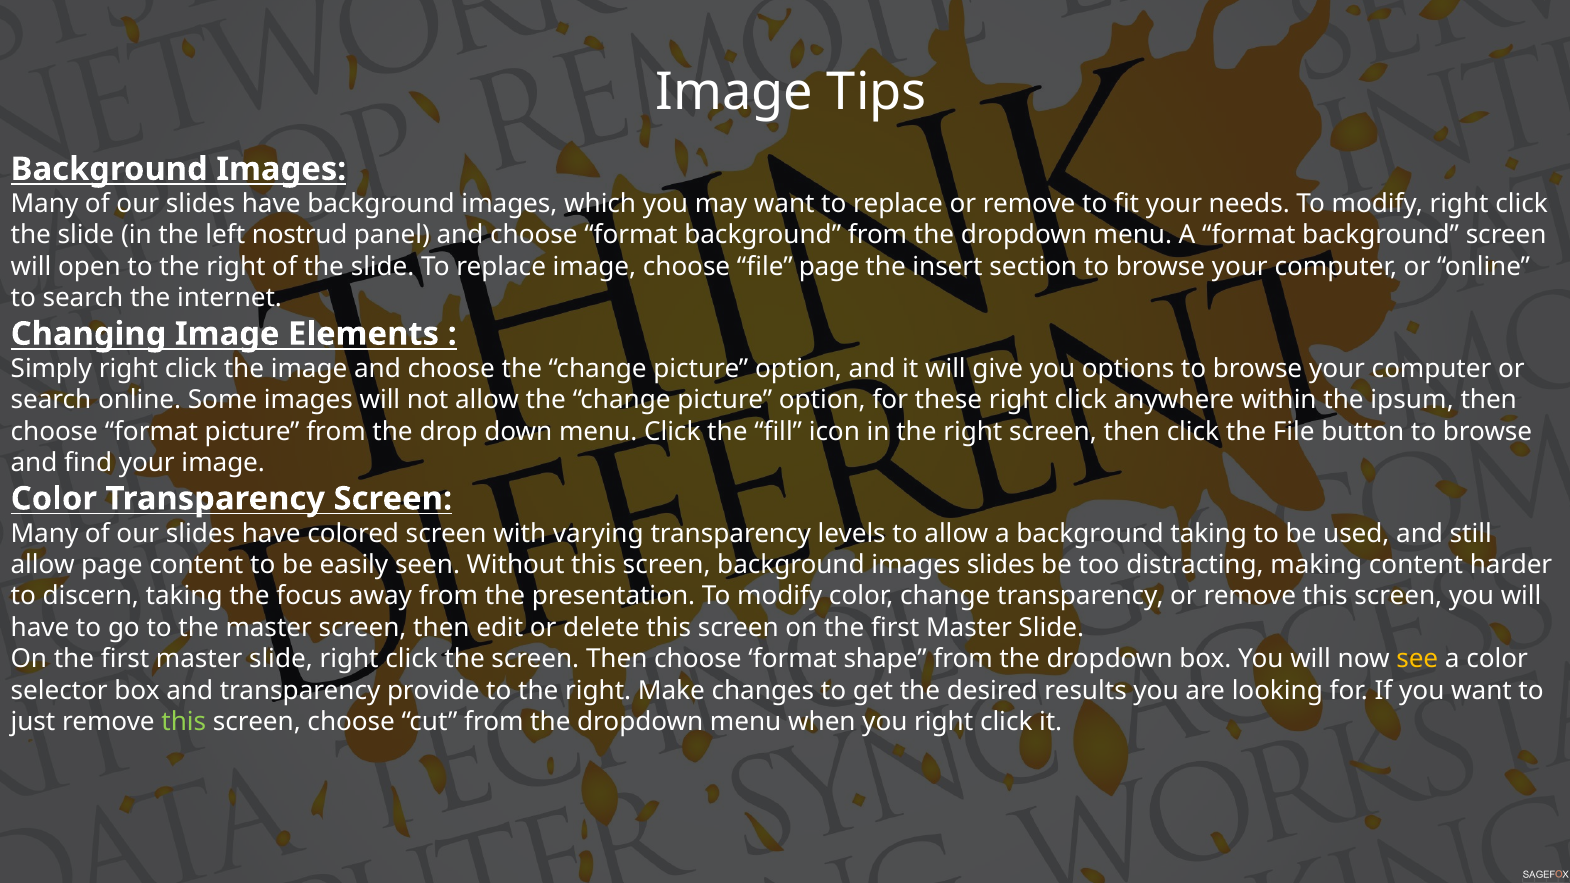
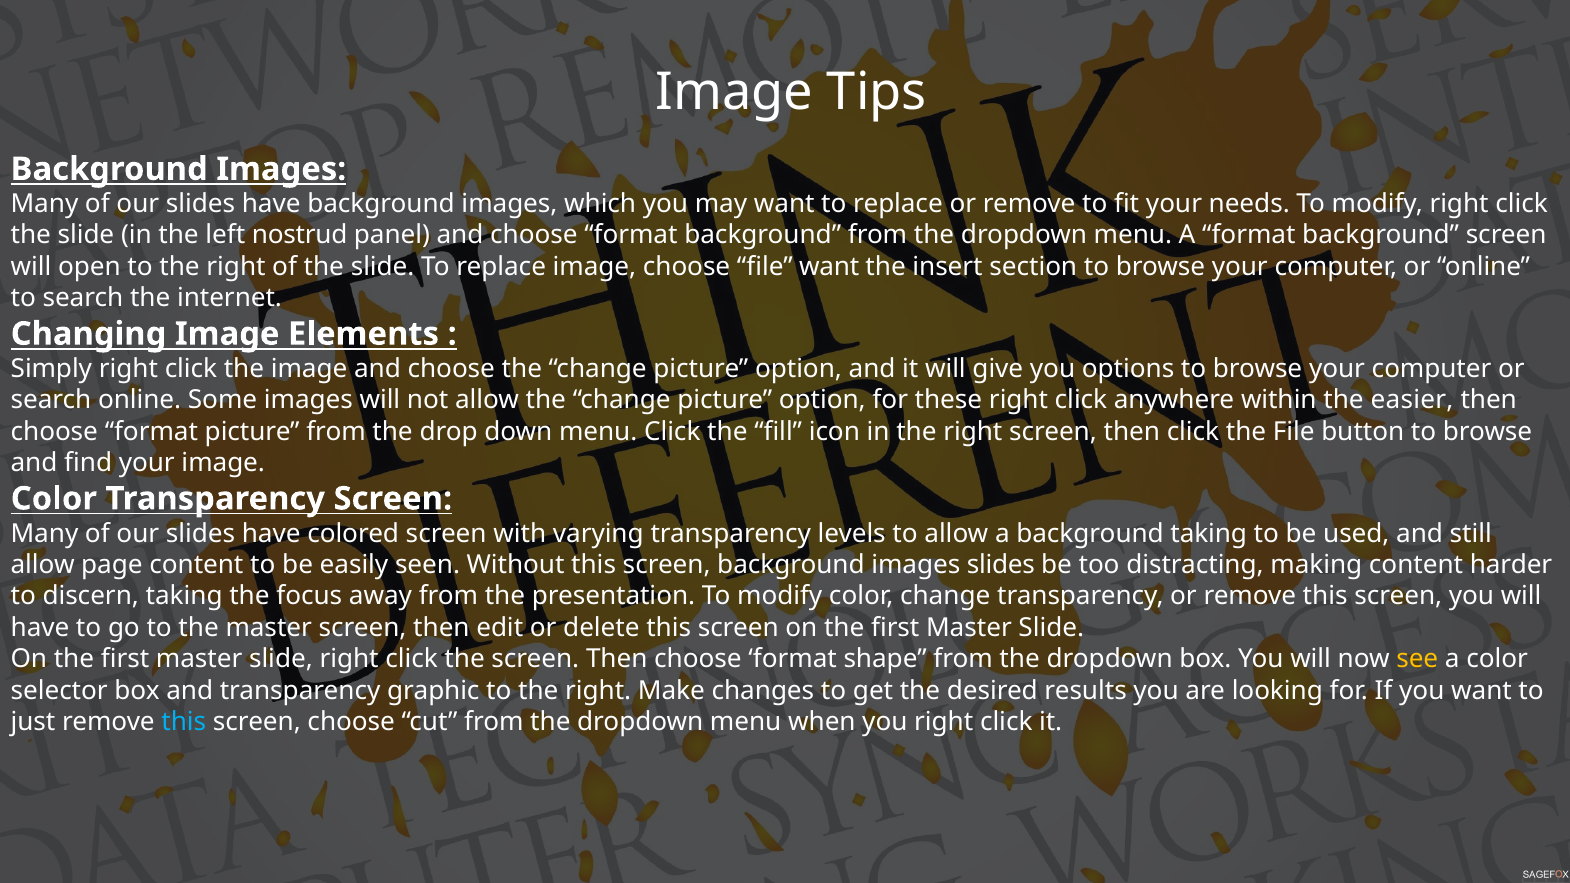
file page: page -> want (829, 267)
ipsum: ipsum -> easier (1412, 400)
provide: provide -> graphic (433, 691)
this colour: light green -> light blue (184, 722)
